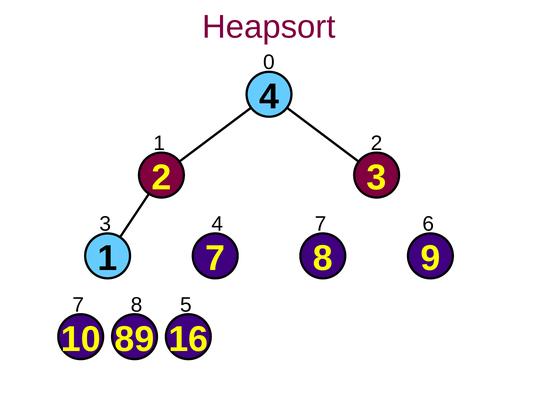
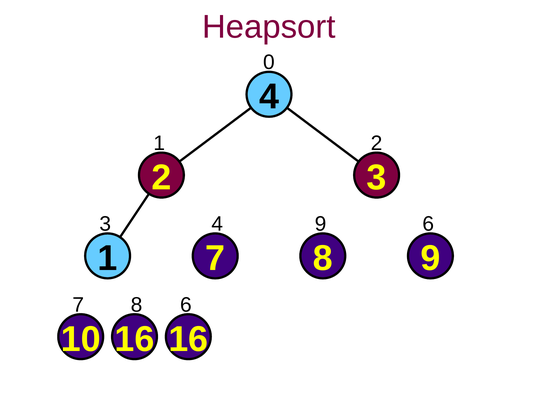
4 7: 7 -> 9 (321, 224)
8 5: 5 -> 6 (186, 304)
10 89: 89 -> 16 (134, 339)
